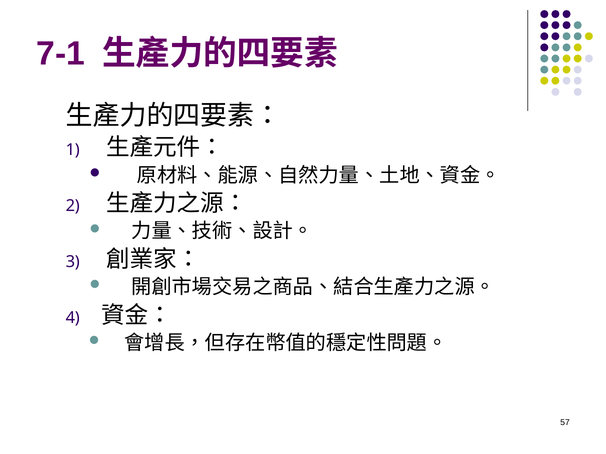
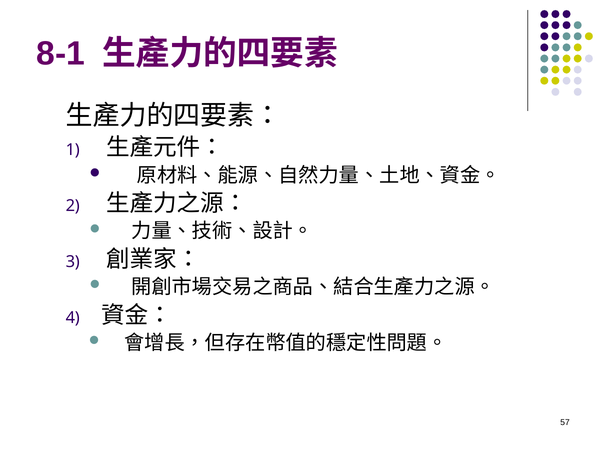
7-1: 7-1 -> 8-1 (61, 54)
